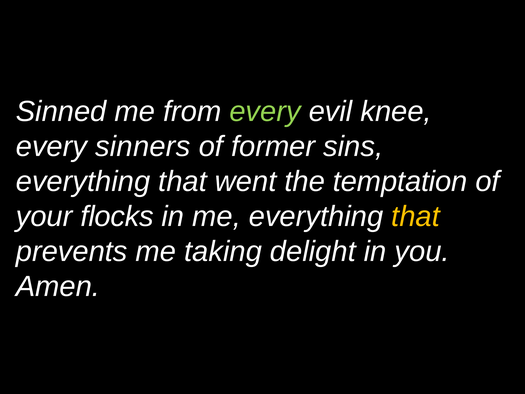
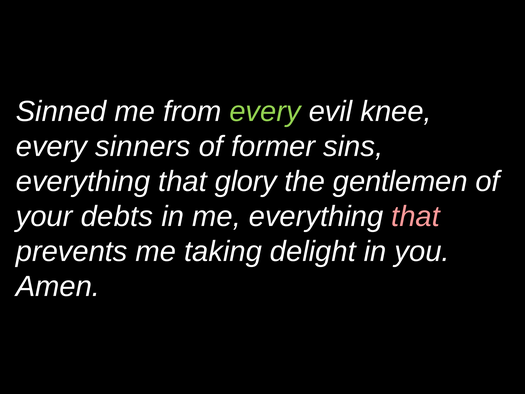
went: went -> glory (246, 182)
temptation: temptation -> gentlemen (400, 182)
flocks: flocks -> debts (117, 216)
that colour: yellow -> pink (416, 216)
